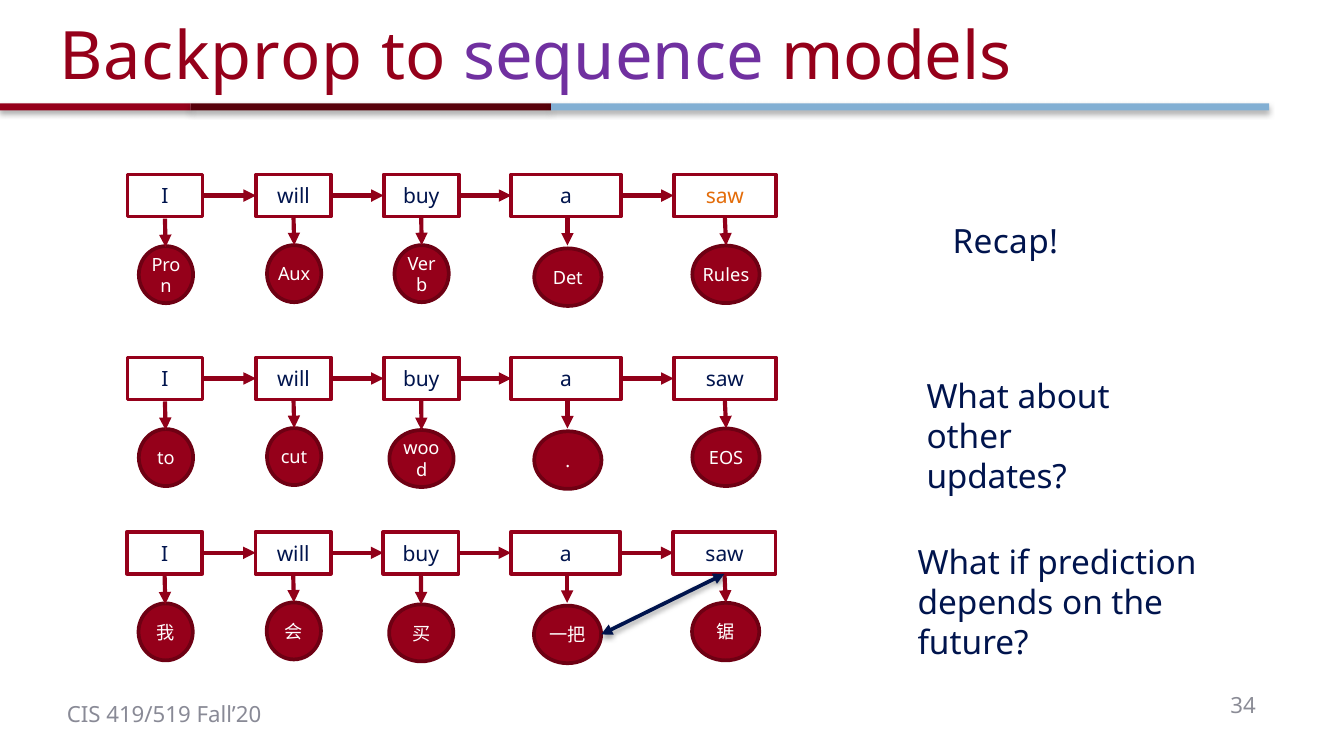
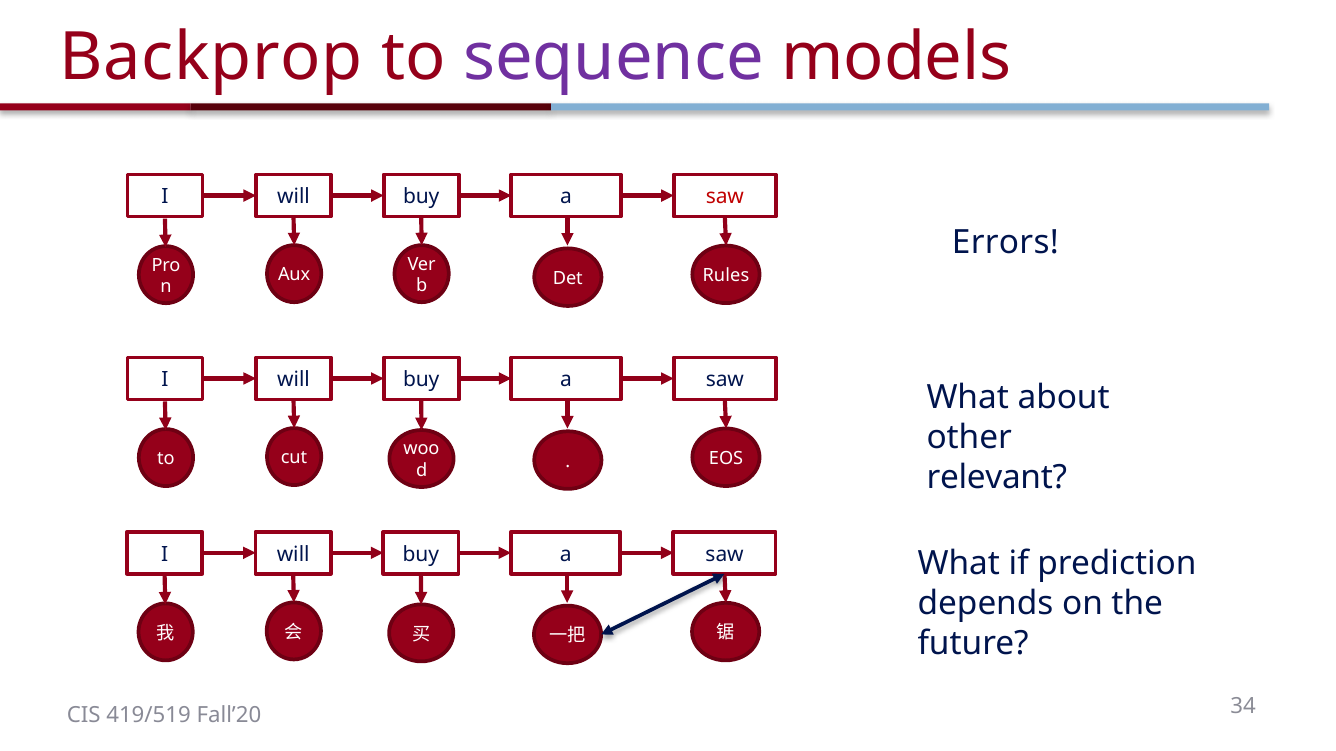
saw colour: orange -> red (725, 197)
Recap: Recap -> Errors (1005, 243)
updates: updates -> relevant (997, 478)
